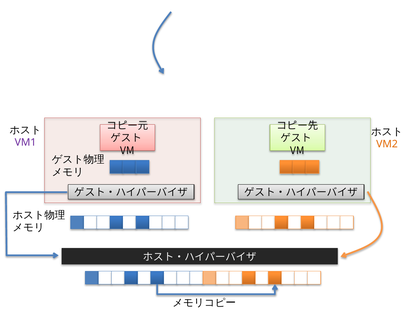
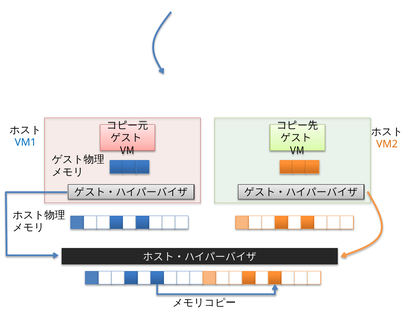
VM1 colour: purple -> blue (26, 143)
